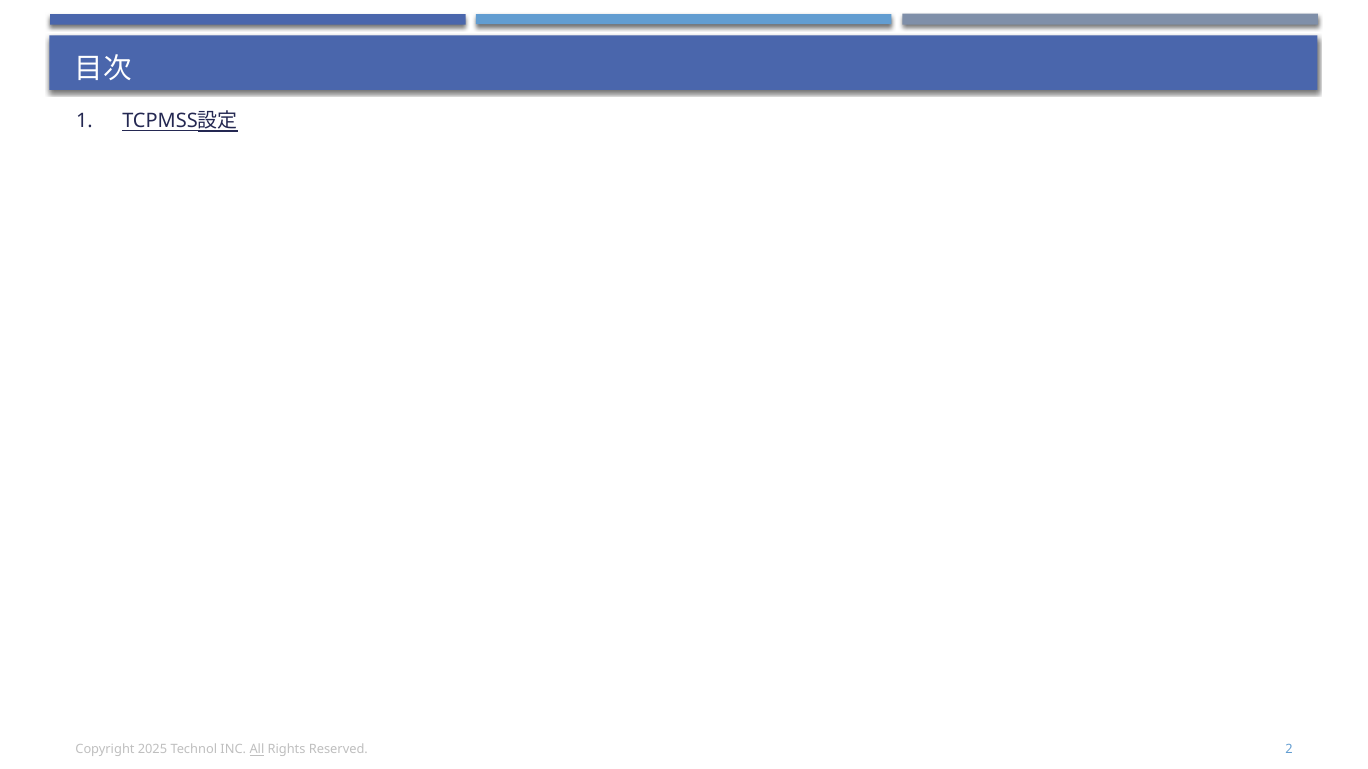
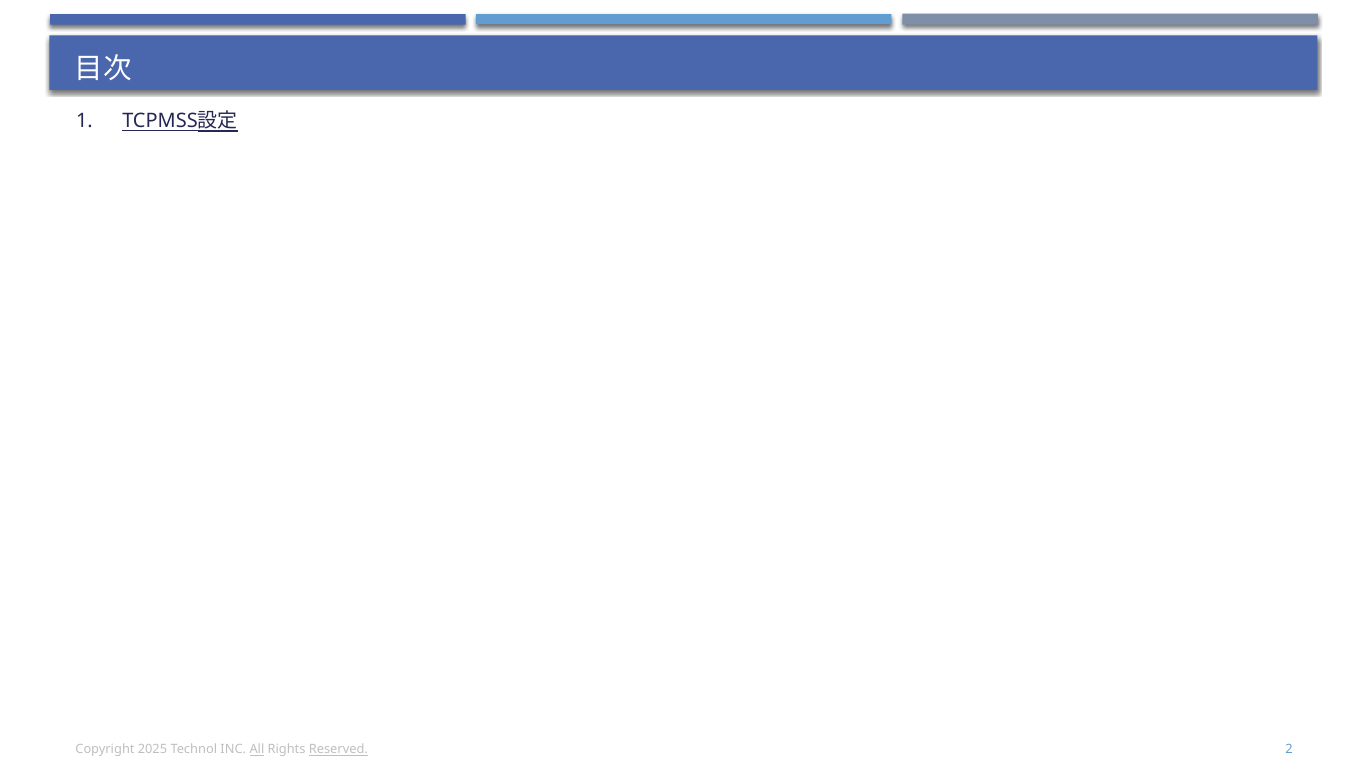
Reserved underline: none -> present (338, 750)
